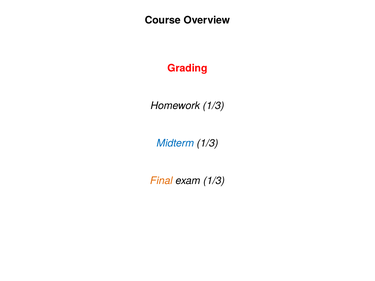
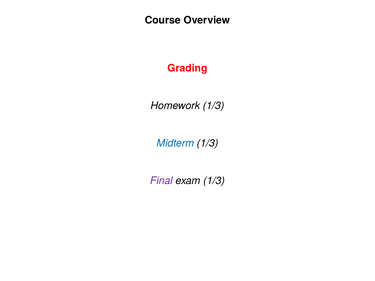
Final colour: orange -> purple (161, 181)
